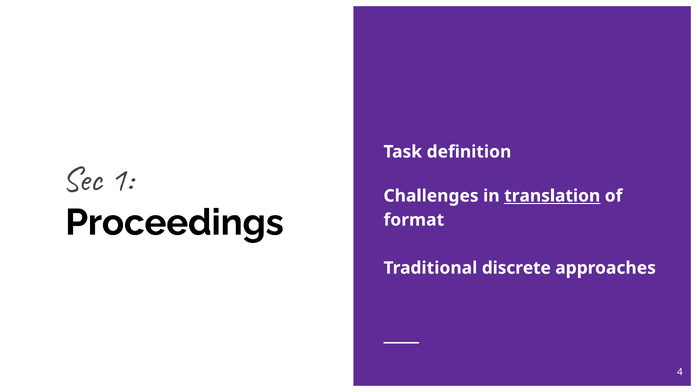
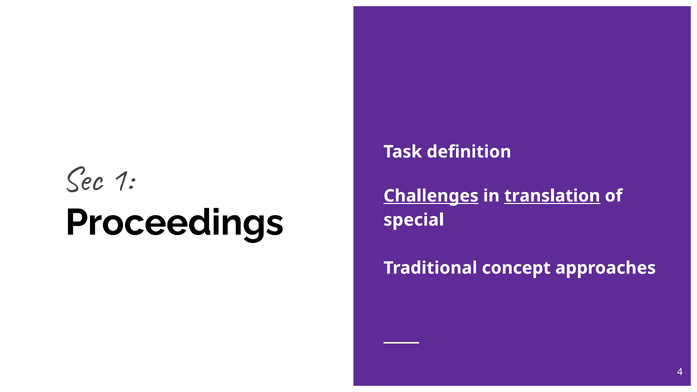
Challenges underline: none -> present (431, 196)
format: format -> special (414, 220)
discrete: discrete -> concept (516, 268)
